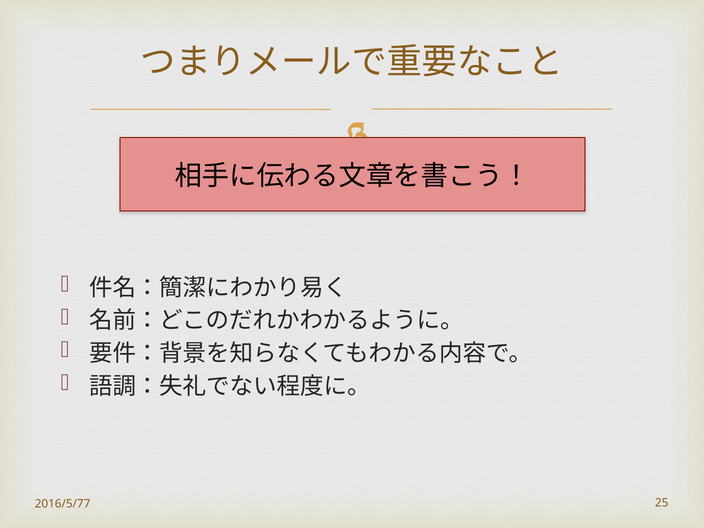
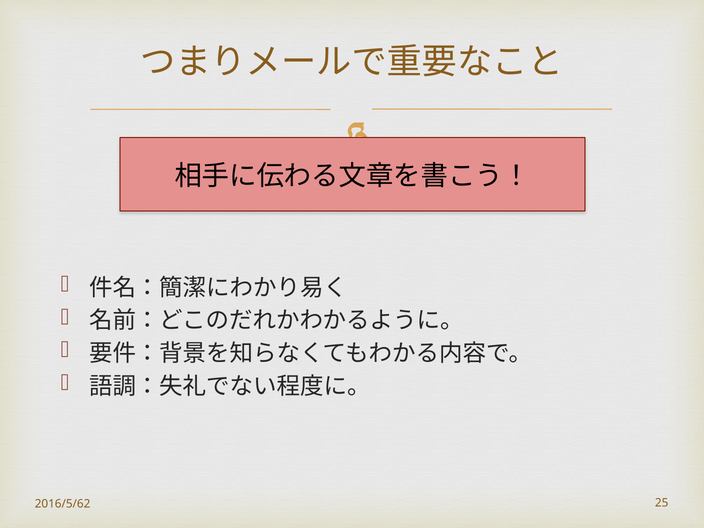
2016/5/77: 2016/5/77 -> 2016/5/62 (63, 504)
